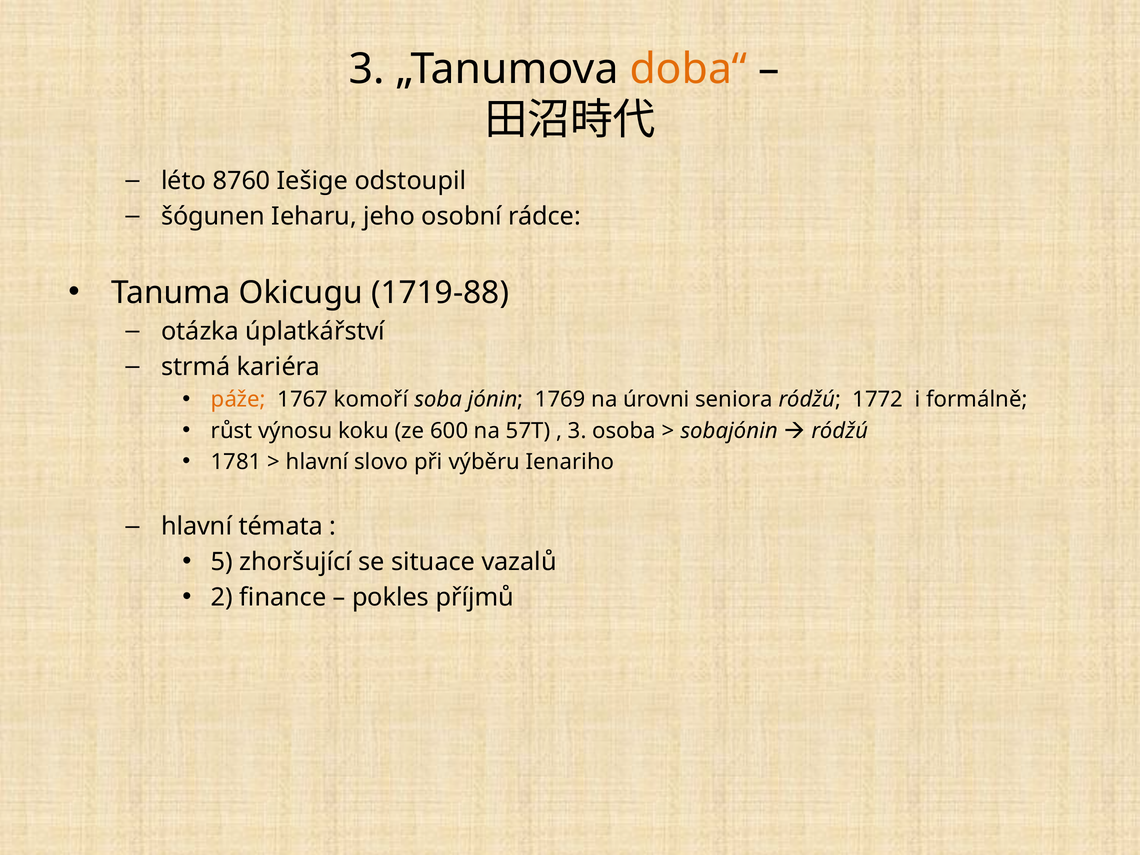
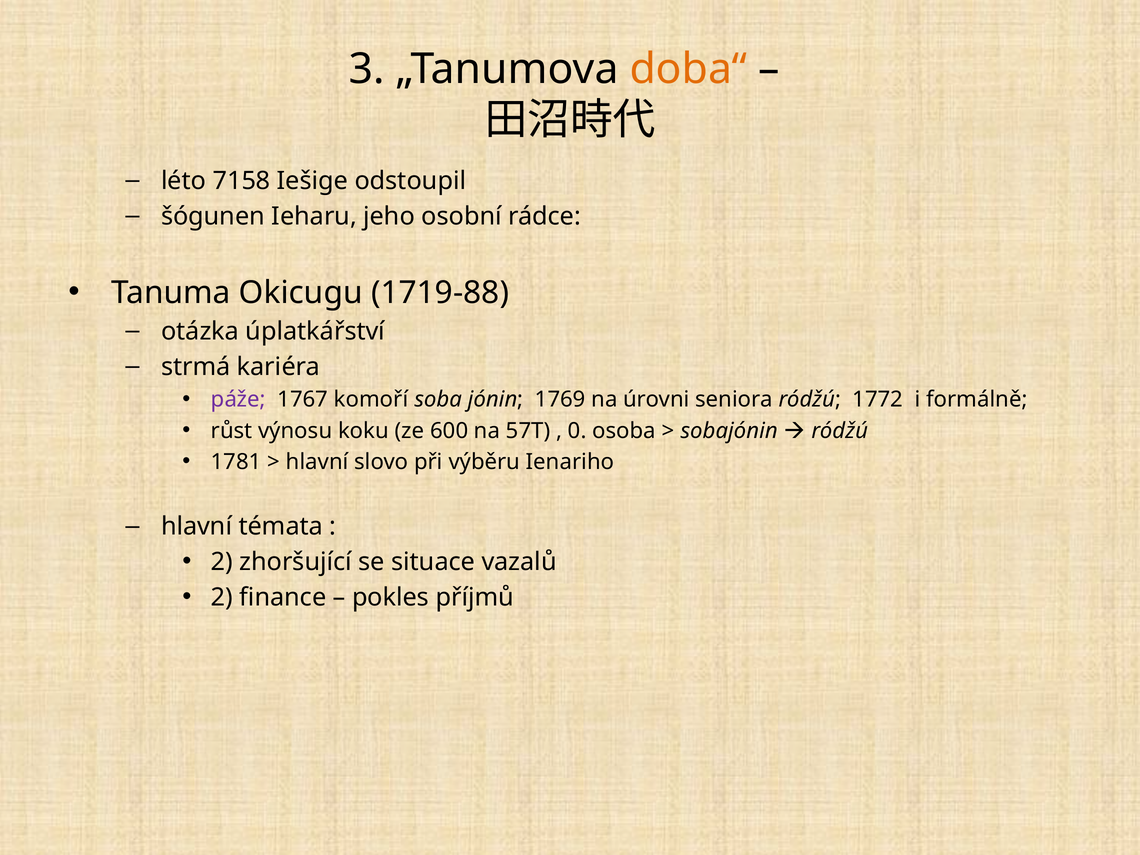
8760: 8760 -> 7158 (242, 181)
páže colour: orange -> purple (238, 400)
3: 3 -> 0 (577, 431)
5: 5 -> 2 (222, 562)
